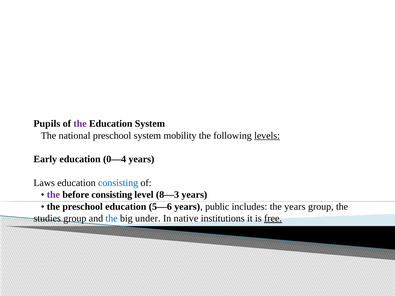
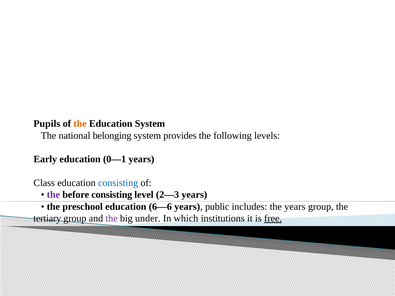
the colour: purple -> orange (80, 124)
national preschool: preschool -> belonging (112, 136)
mobility: mobility -> provides (180, 136)
levels underline: present -> none (267, 136)
0—4: 0—4 -> 0—1 (115, 159)
Laws: Laws -> Class (44, 183)
8—3: 8—3 -> 2—3 (167, 195)
5—6: 5—6 -> 6—6 (160, 207)
studies: studies -> tertiary (47, 219)
the colour: blue -> purple (112, 219)
native: native -> which (186, 219)
